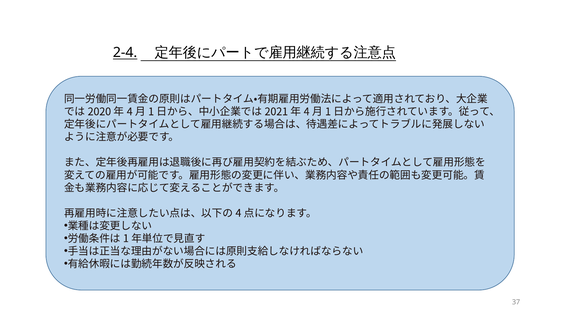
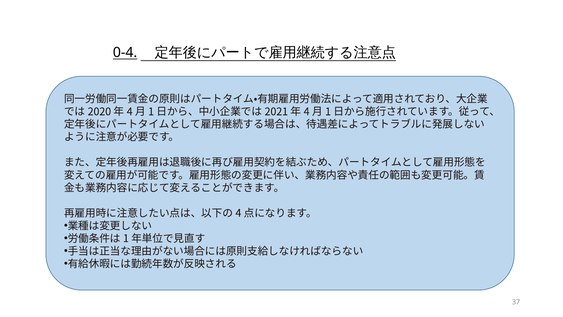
2-4: 2-4 -> 0-4 (125, 53)
